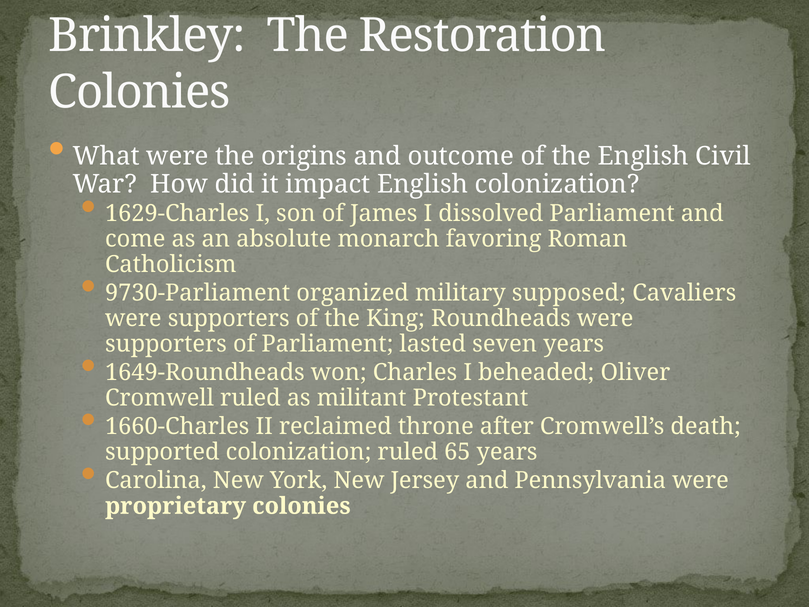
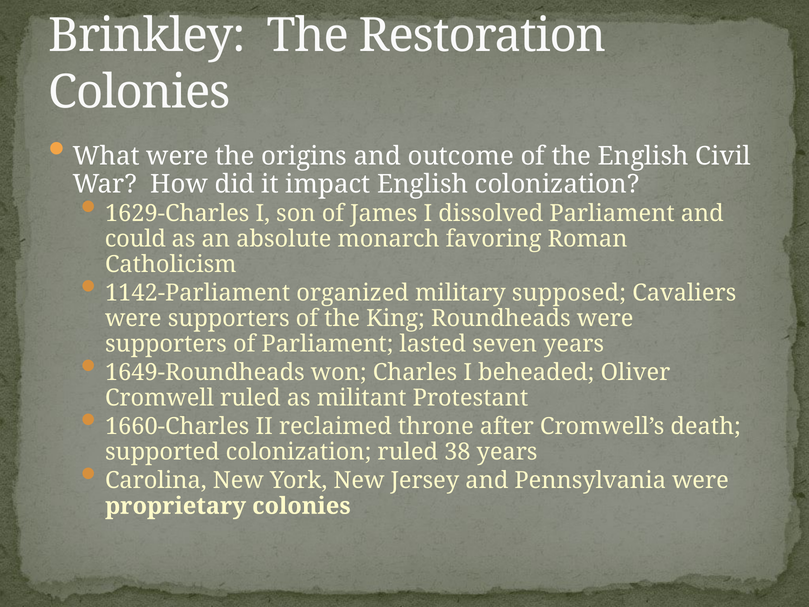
come: come -> could (135, 239)
9730-Parliament: 9730-Parliament -> 1142-Parliament (198, 293)
65: 65 -> 38 (457, 452)
